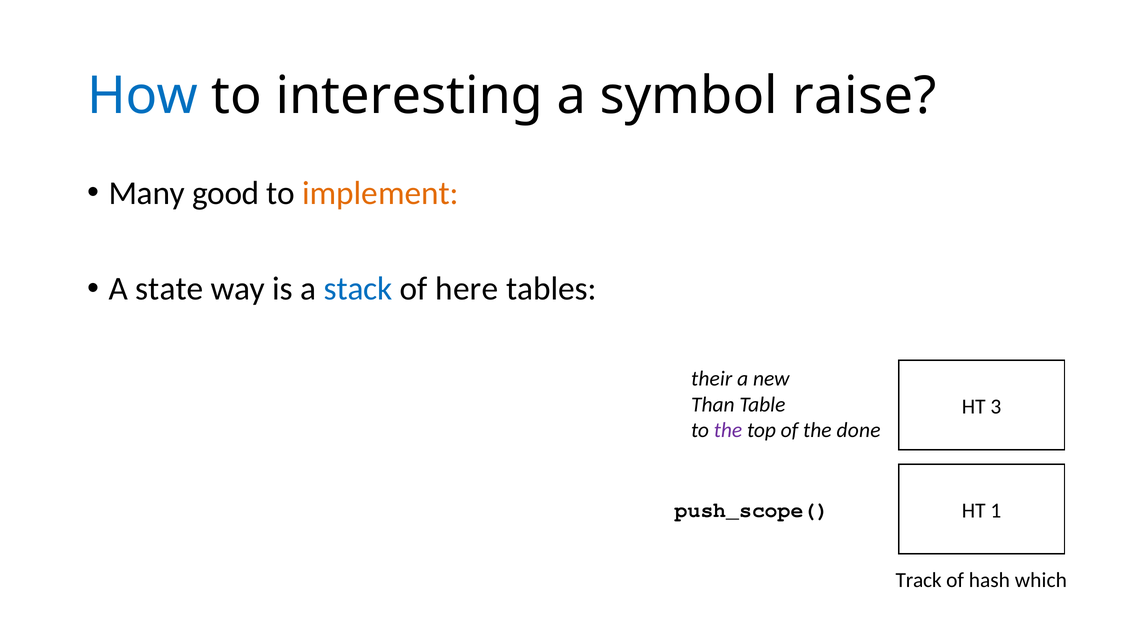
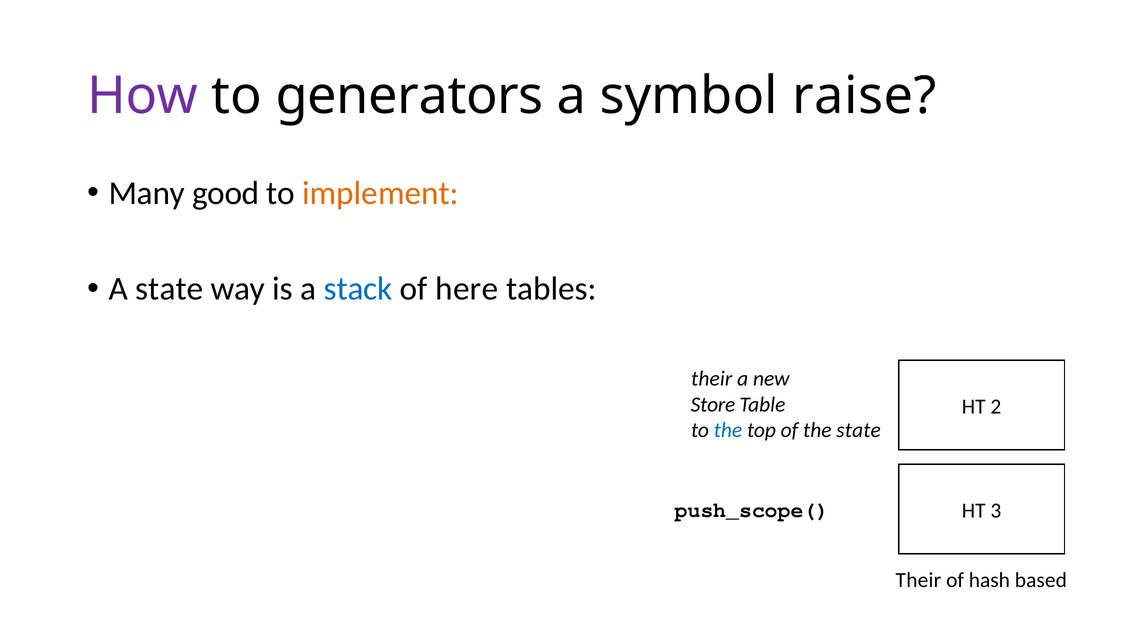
How colour: blue -> purple (143, 96)
interesting: interesting -> generators (410, 96)
Than: Than -> Store (713, 405)
3: 3 -> 2 (996, 406)
the colour: purple -> blue (728, 430)
the done: done -> state (859, 430)
1: 1 -> 3 (996, 511)
Track: Track -> Their (918, 580)
which: which -> based (1041, 580)
